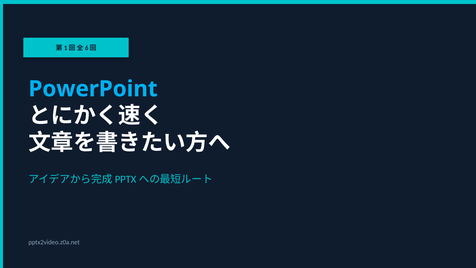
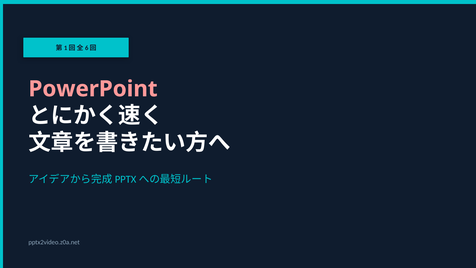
PowerPoint colour: light blue -> pink (93, 89)
